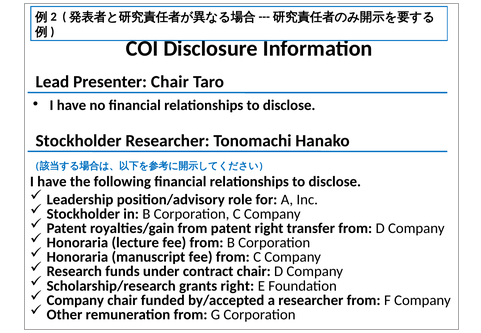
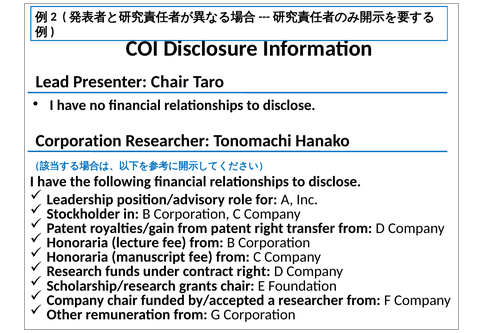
Stockholder: Stockholder -> Corporation (79, 141)
contract chair: chair -> right (254, 271)
grants right: right -> chair (237, 286)
